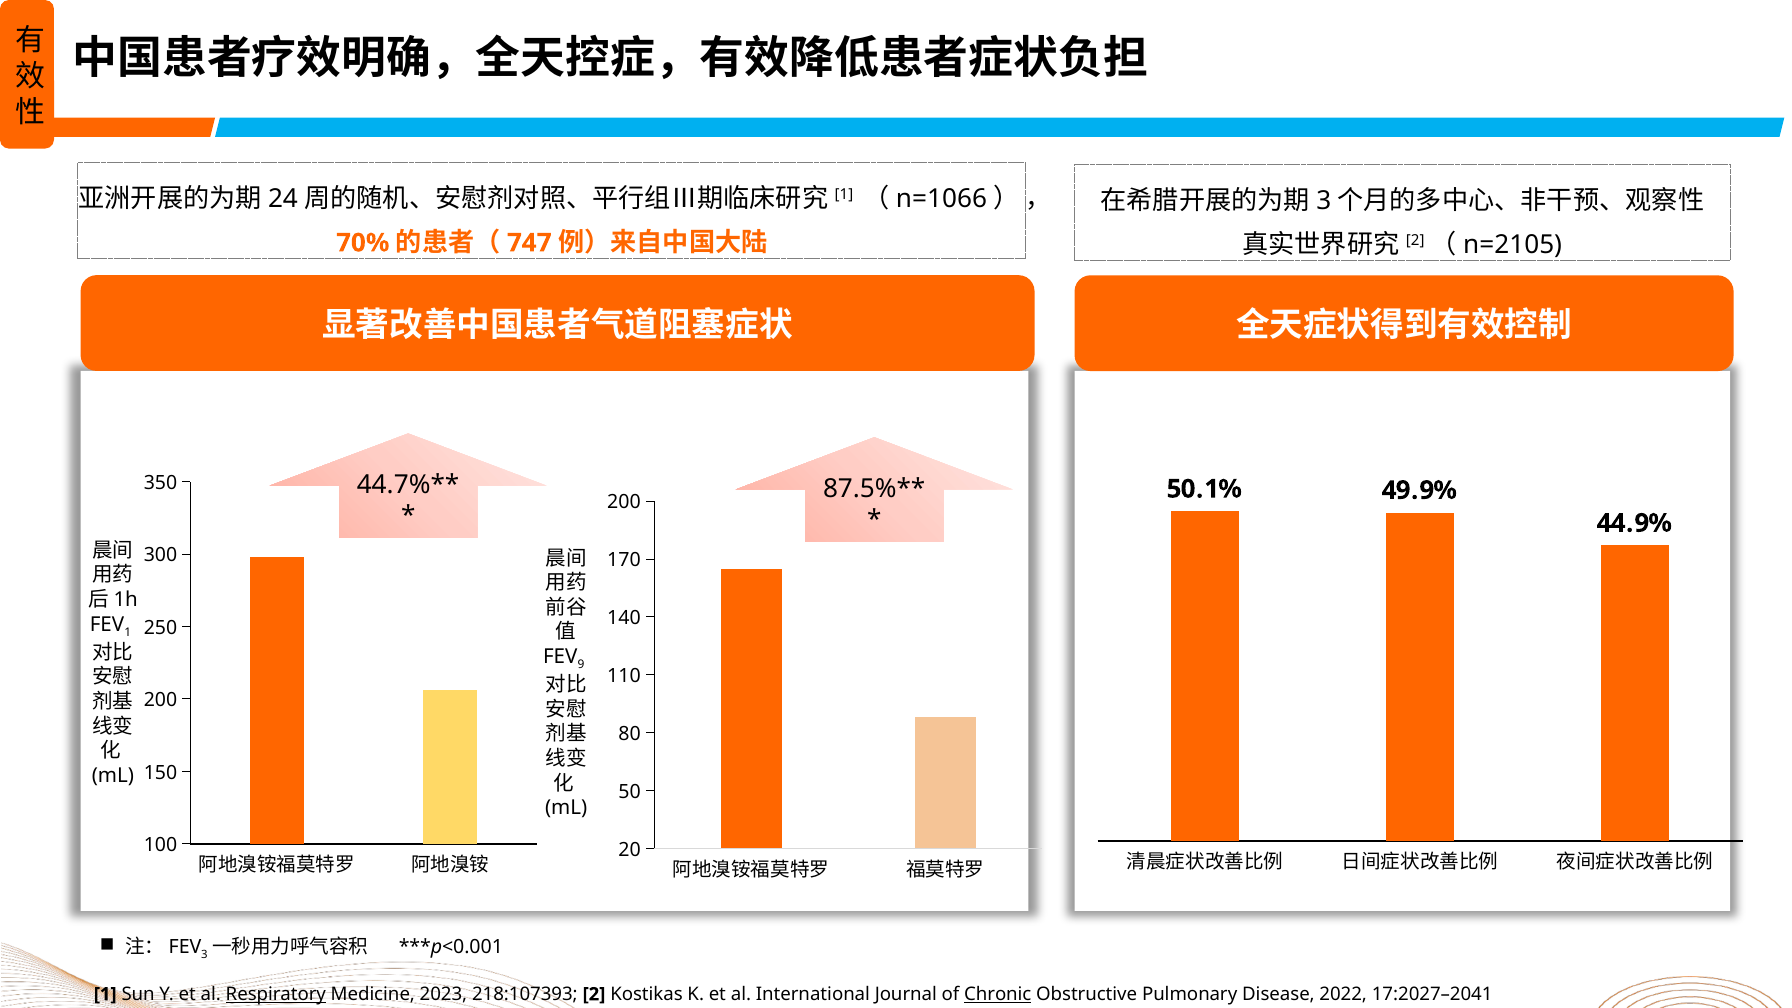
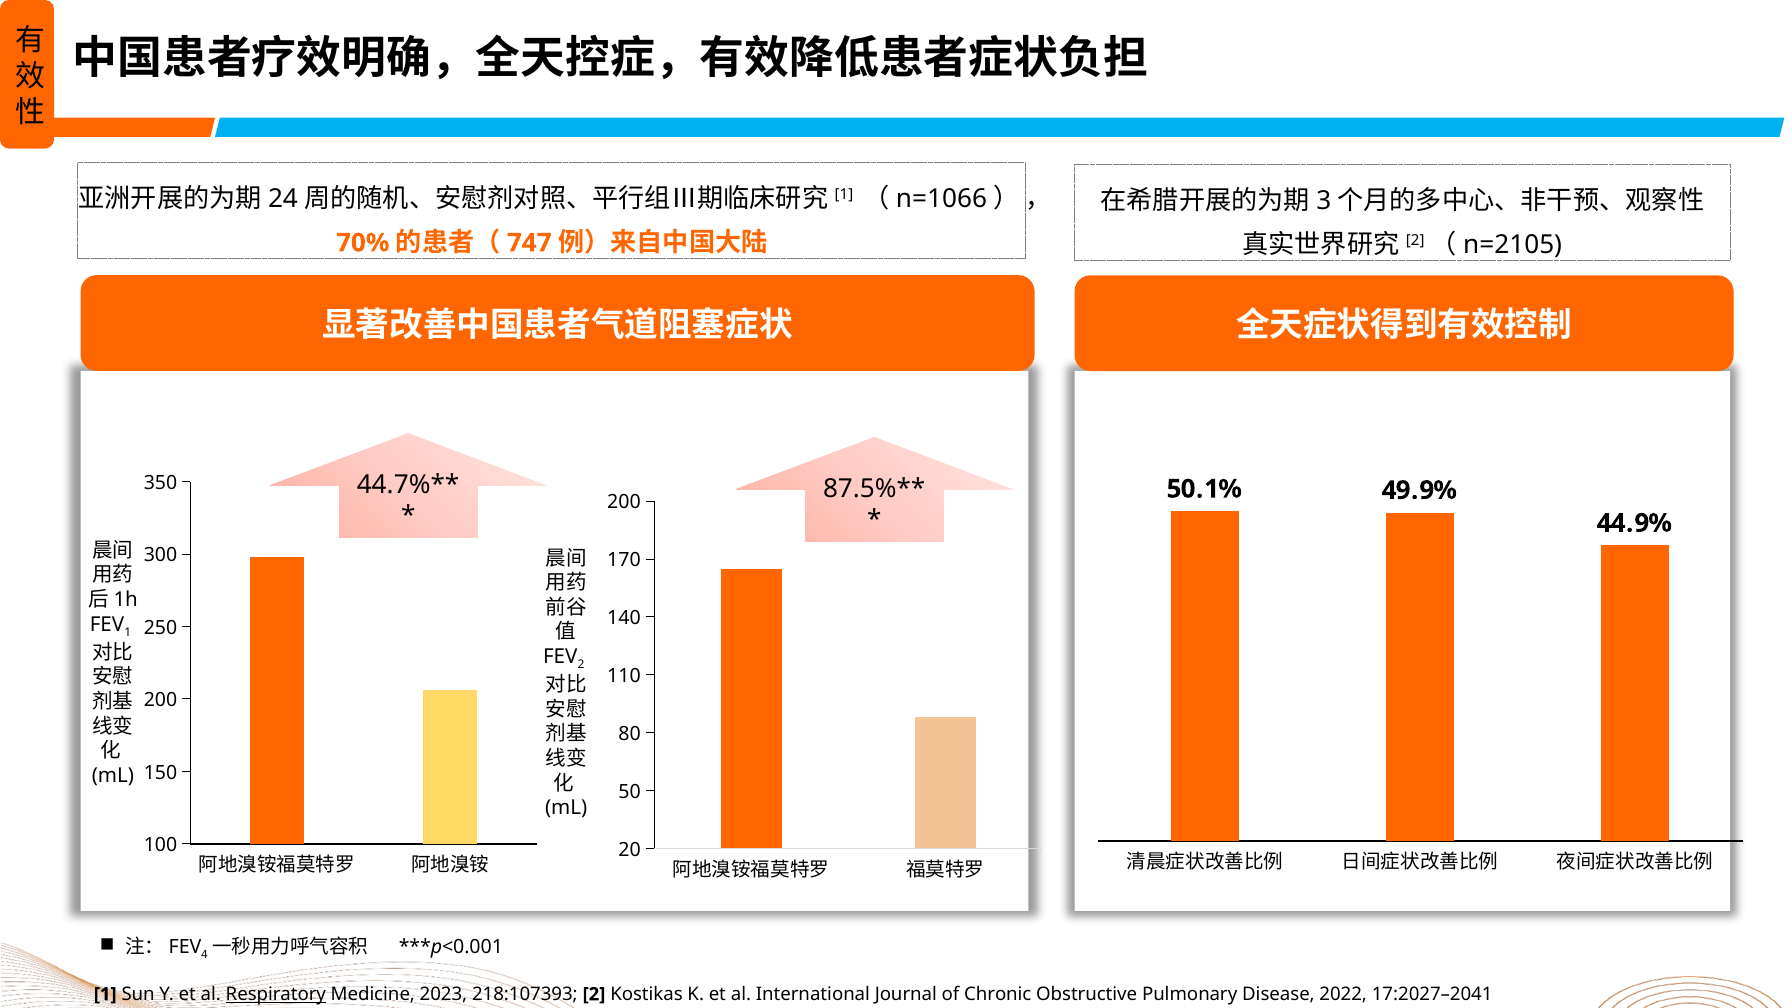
9: 9 -> 2 (581, 665)
3: 3 -> 4 (204, 955)
Chronic underline: present -> none (998, 994)
